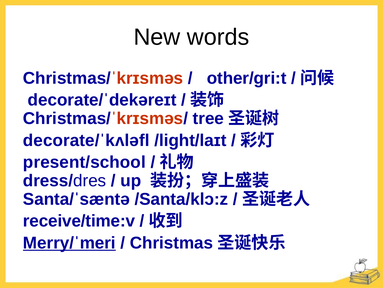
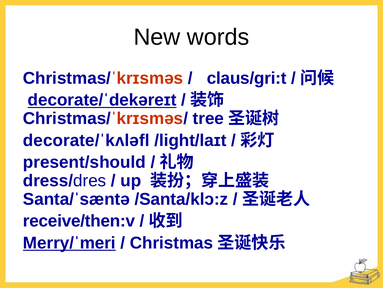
other/gri:t: other/gri:t -> claus/gri:t (247, 78)
decorate/ˈdekəreɪt underline: none -> present (102, 100)
present/school: present/school -> present/should (84, 162)
receive/time:v: receive/time:v -> receive/then:v (79, 220)
